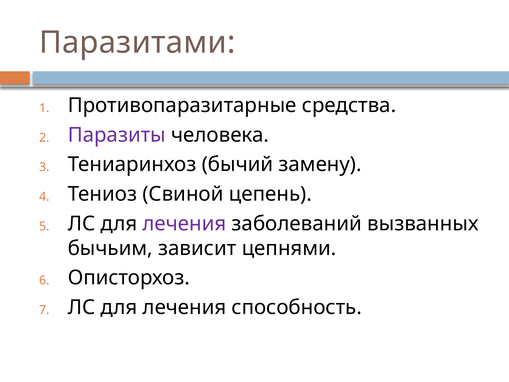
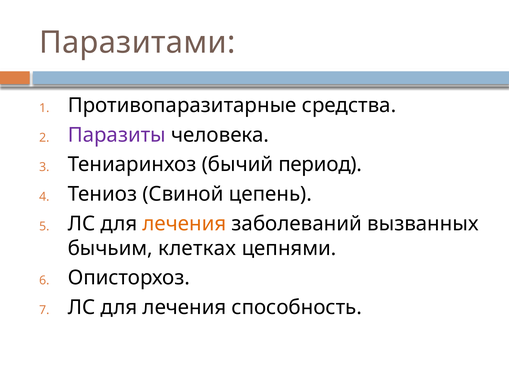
замену: замену -> период (320, 164)
лечения colour: purple -> orange (184, 224)
зависит: зависит -> клетках (197, 248)
